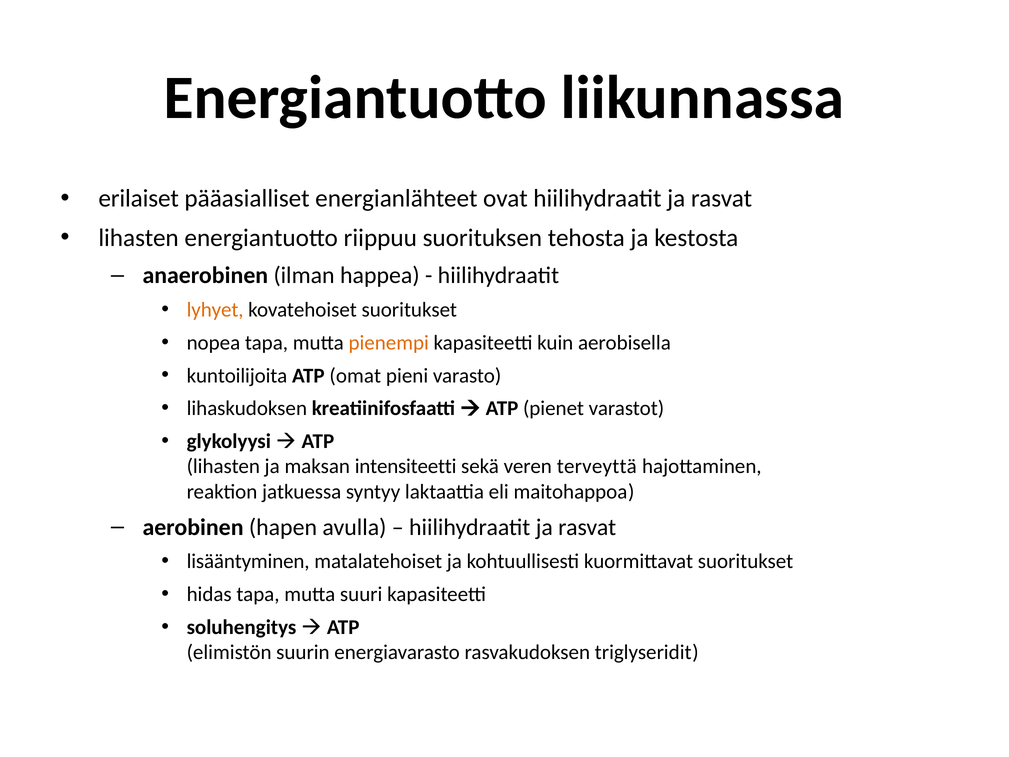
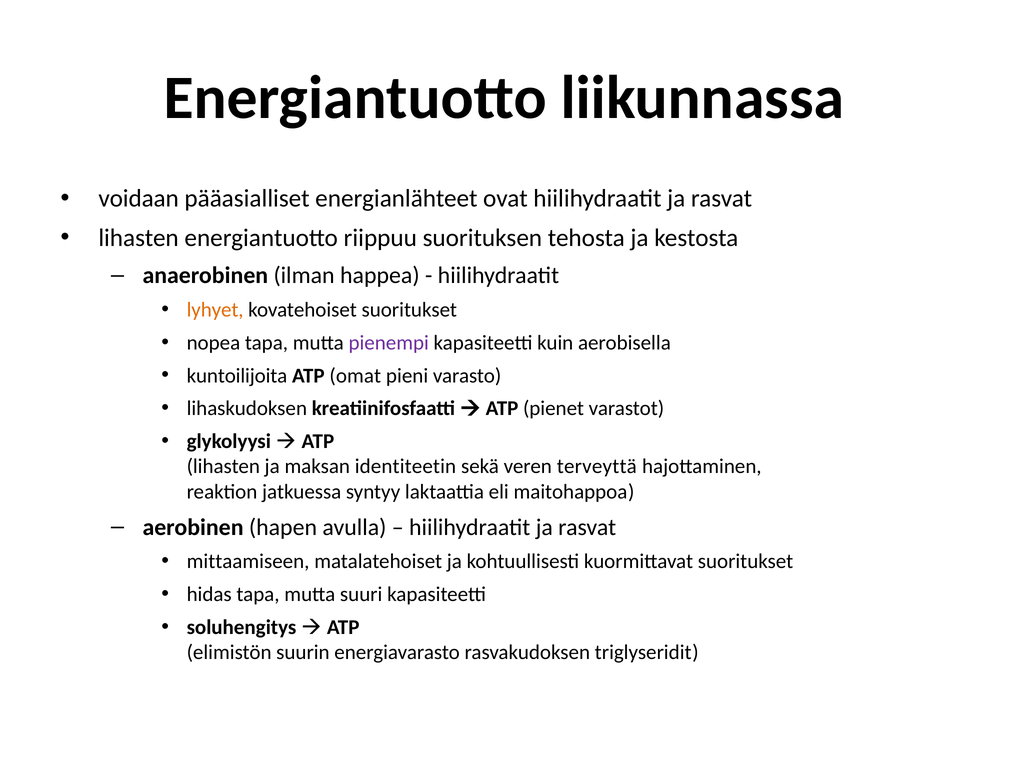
erilaiset: erilaiset -> voidaan (139, 199)
pienempi colour: orange -> purple (389, 343)
intensiteetti: intensiteetti -> identiteetin (405, 466)
lisääntyminen: lisääntyminen -> mittaamiseen (248, 561)
